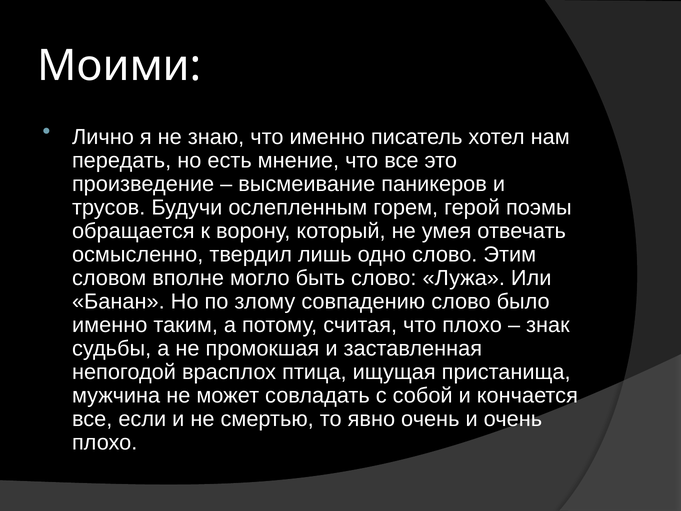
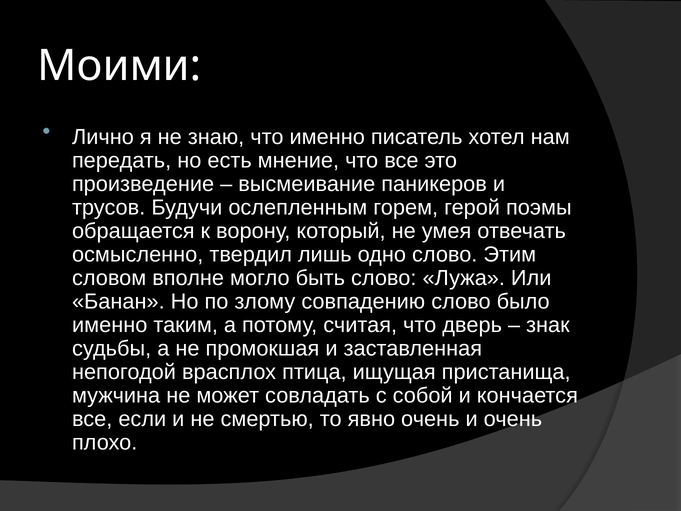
что плохо: плохо -> дверь (472, 325)
